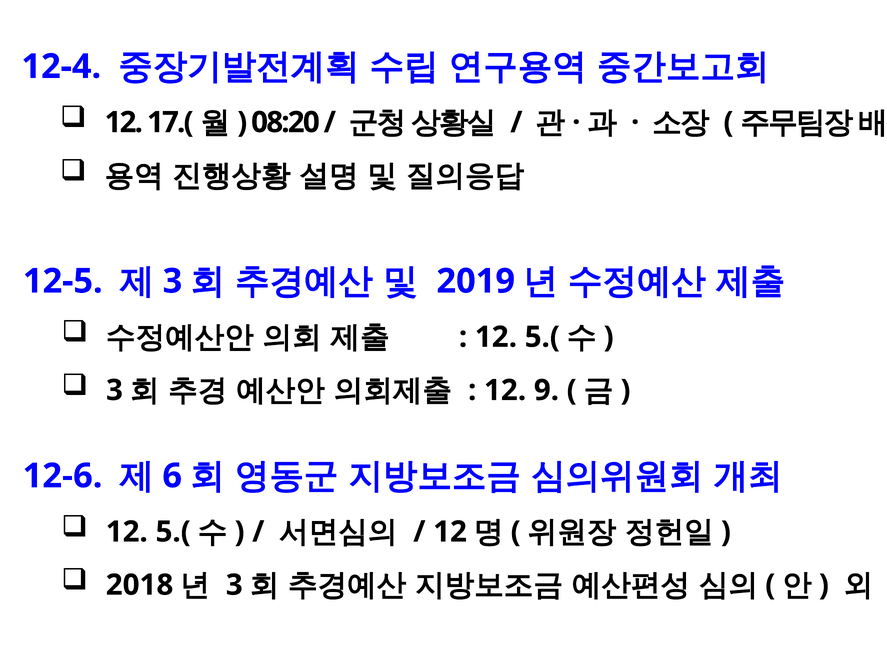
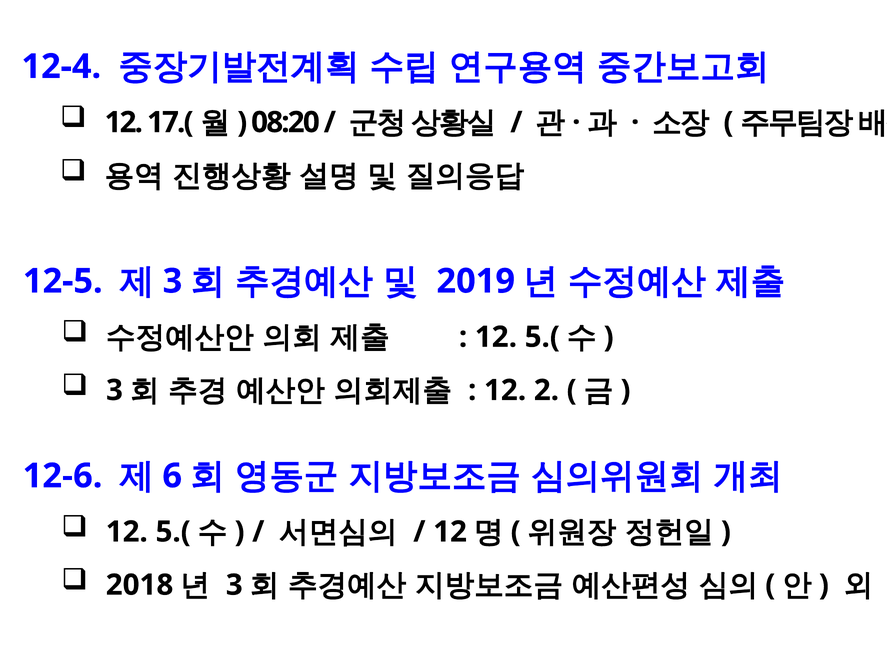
9: 9 -> 2 (546, 390)
